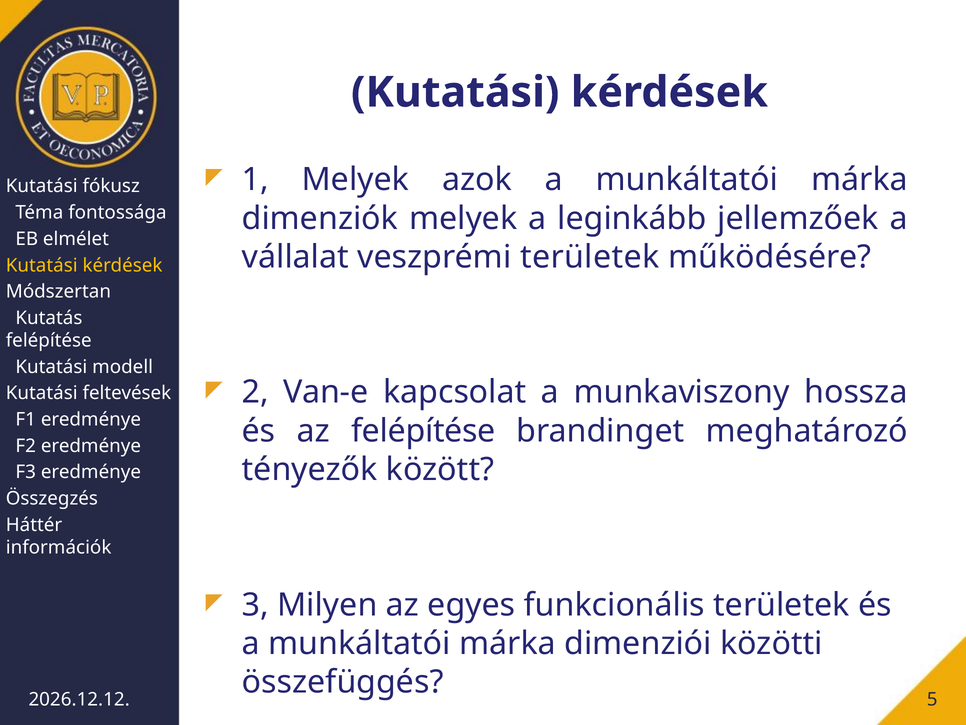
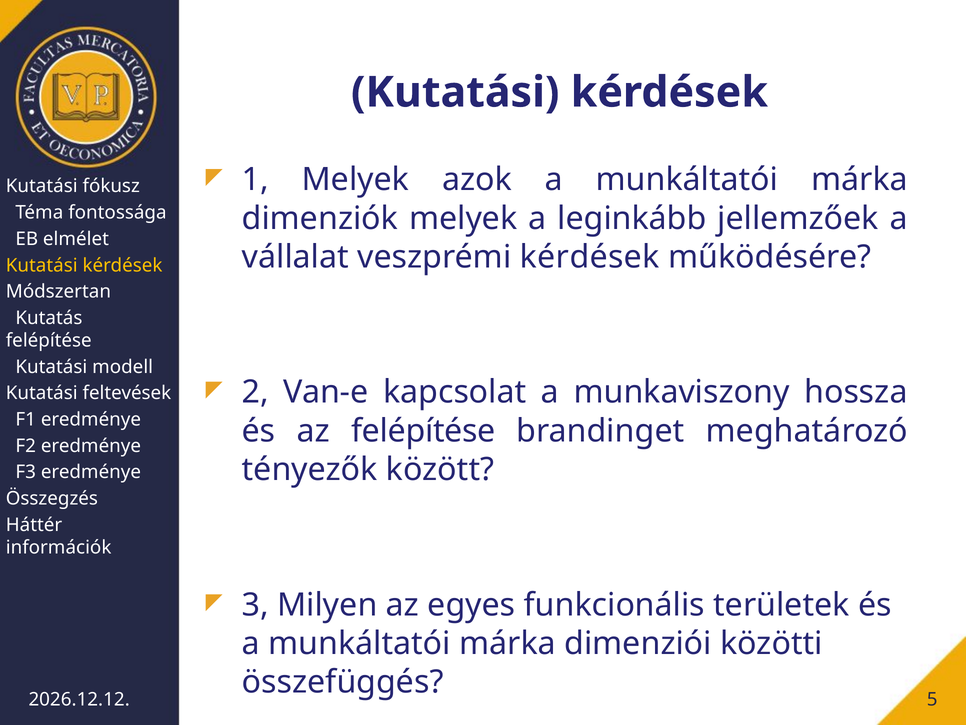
veszprémi területek: területek -> kérdések (590, 257)
